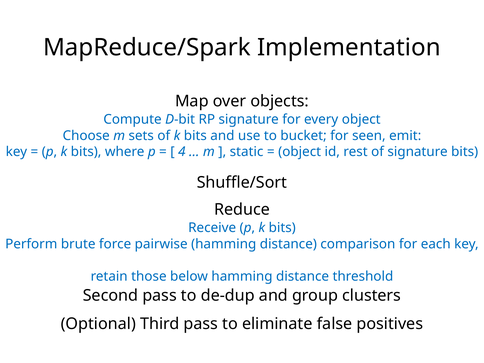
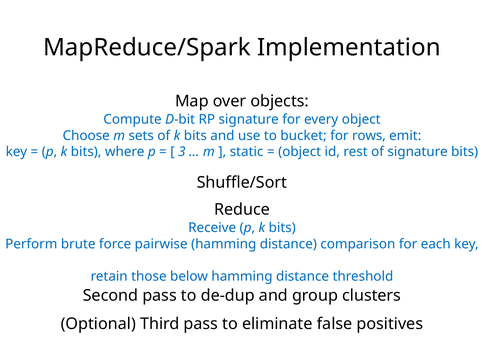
seen: seen -> rows (369, 136)
4: 4 -> 3 (182, 152)
